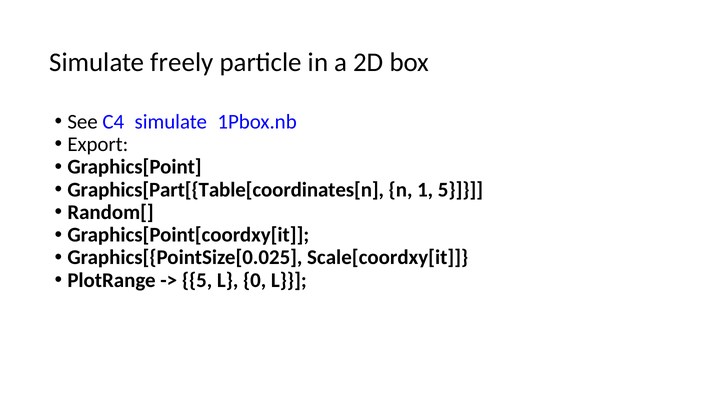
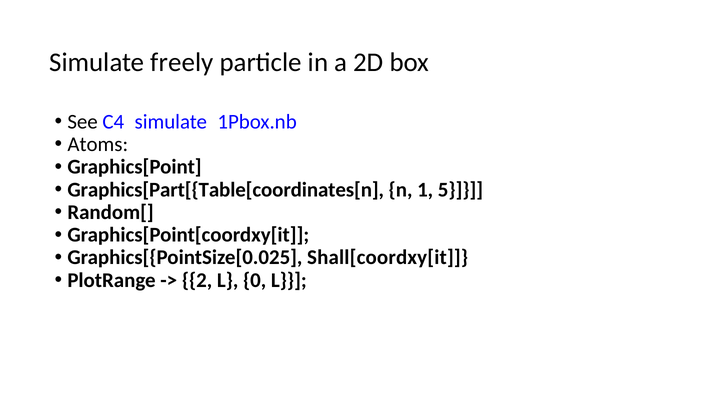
Export: Export -> Atoms (98, 144)
Scale[coordxy[it: Scale[coordxy[it -> Shall[coordxy[it (388, 257)
5: 5 -> 2 (197, 280)
